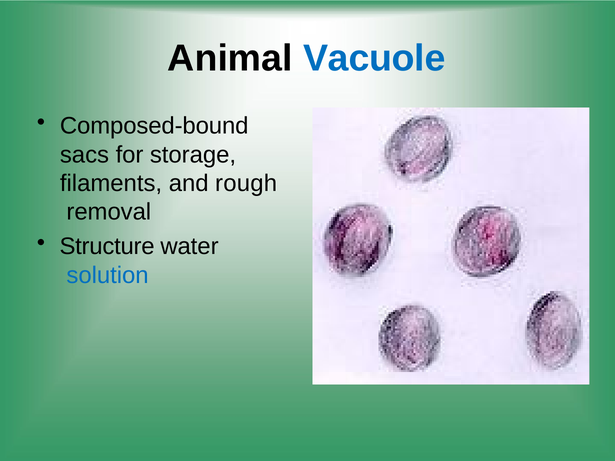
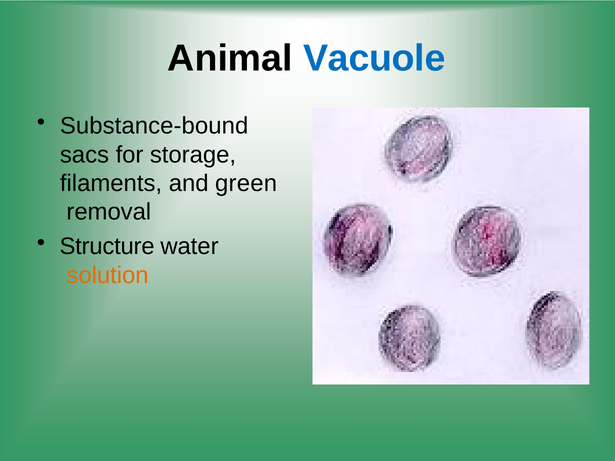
Composed-bound: Composed-bound -> Substance-bound (154, 126)
rough: rough -> green (246, 184)
solution colour: blue -> orange (108, 275)
